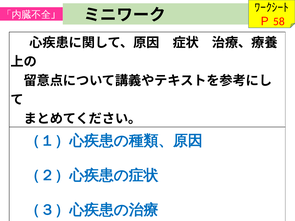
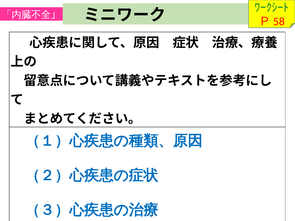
ﾜｰｸｼｰﾄ colour: black -> green (272, 8)
